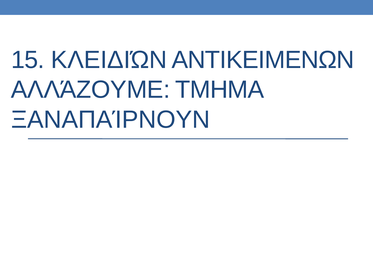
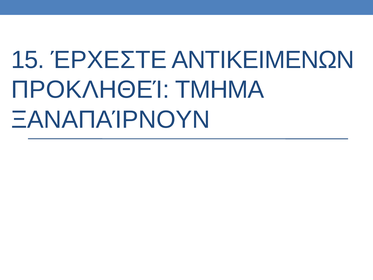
ΚΛΕΙΔΙΏΝ: ΚΛΕΙΔΙΏΝ -> ΈΡΧΕΣΤΕ (109, 60)
ΑΛΛΆΖΟΥΜΕ: ΑΛΛΆΖΟΥΜΕ -> ΠΡΟΚΛΗΘΕΊ (90, 90)
